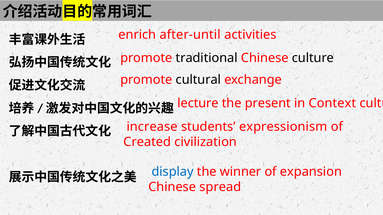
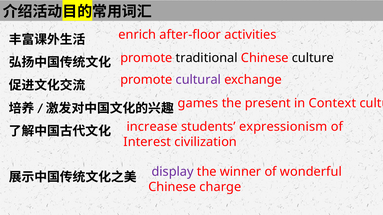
after-until: after-until -> after-floor (190, 35)
cultural colour: black -> purple (198, 80)
lecture: lecture -> games (198, 103)
Created: Created -> Interest (147, 142)
display colour: blue -> purple (173, 172)
expansion: expansion -> wonderful (311, 172)
spread: spread -> charge (220, 187)
